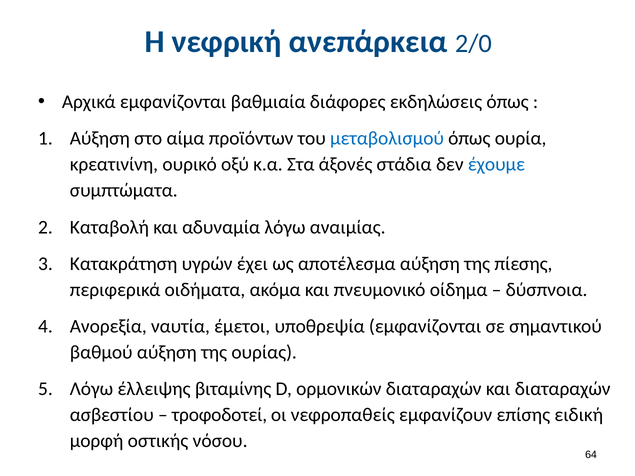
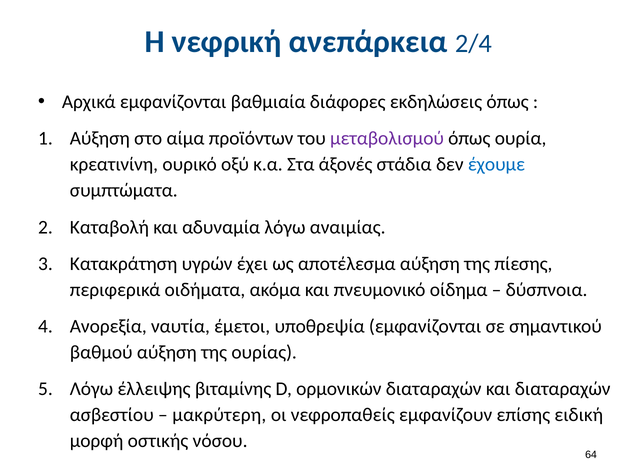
2/0: 2/0 -> 2/4 (473, 44)
μεταβολισμού colour: blue -> purple (387, 139)
τροφοδοτεί: τροφοδοτεί -> μακρύτερη (219, 415)
